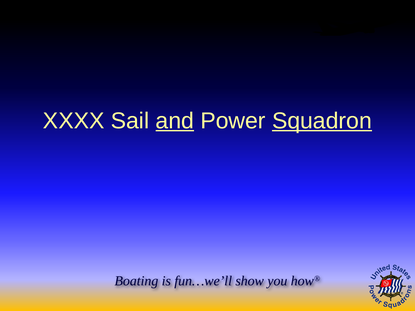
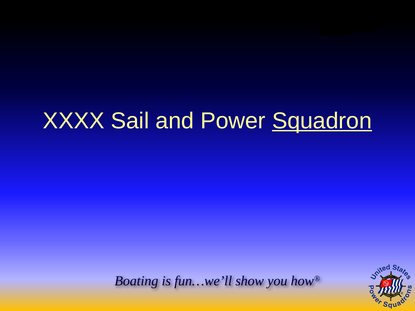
and underline: present -> none (175, 121)
